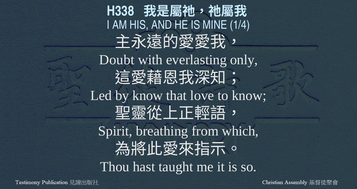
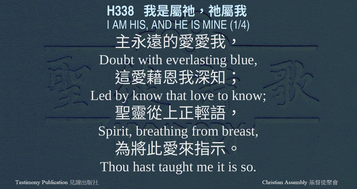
only: only -> blue (244, 60)
which: which -> breast (240, 131)
